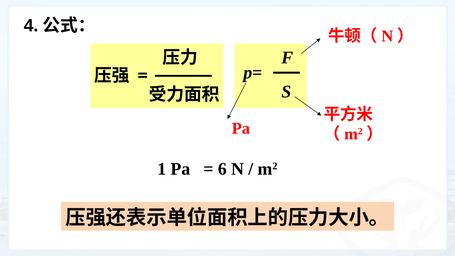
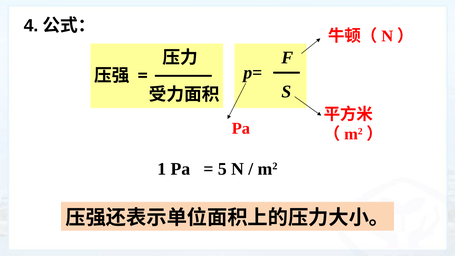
6: 6 -> 5 (222, 169)
